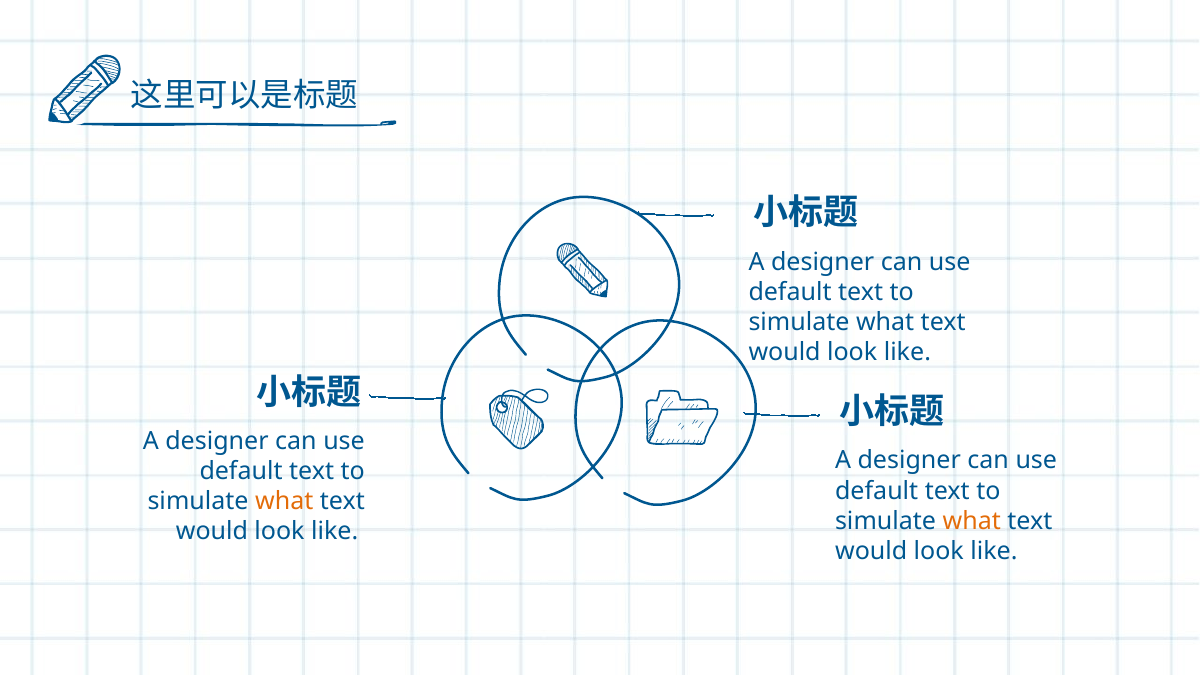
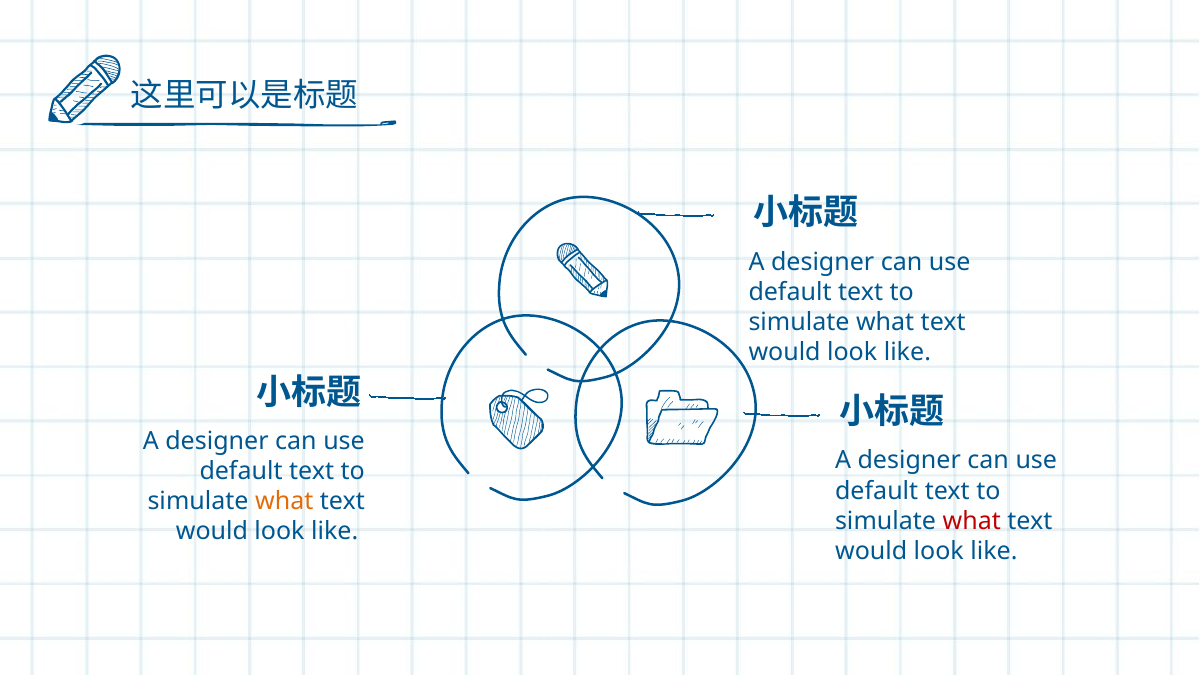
what colour: orange -> red (972, 521)
